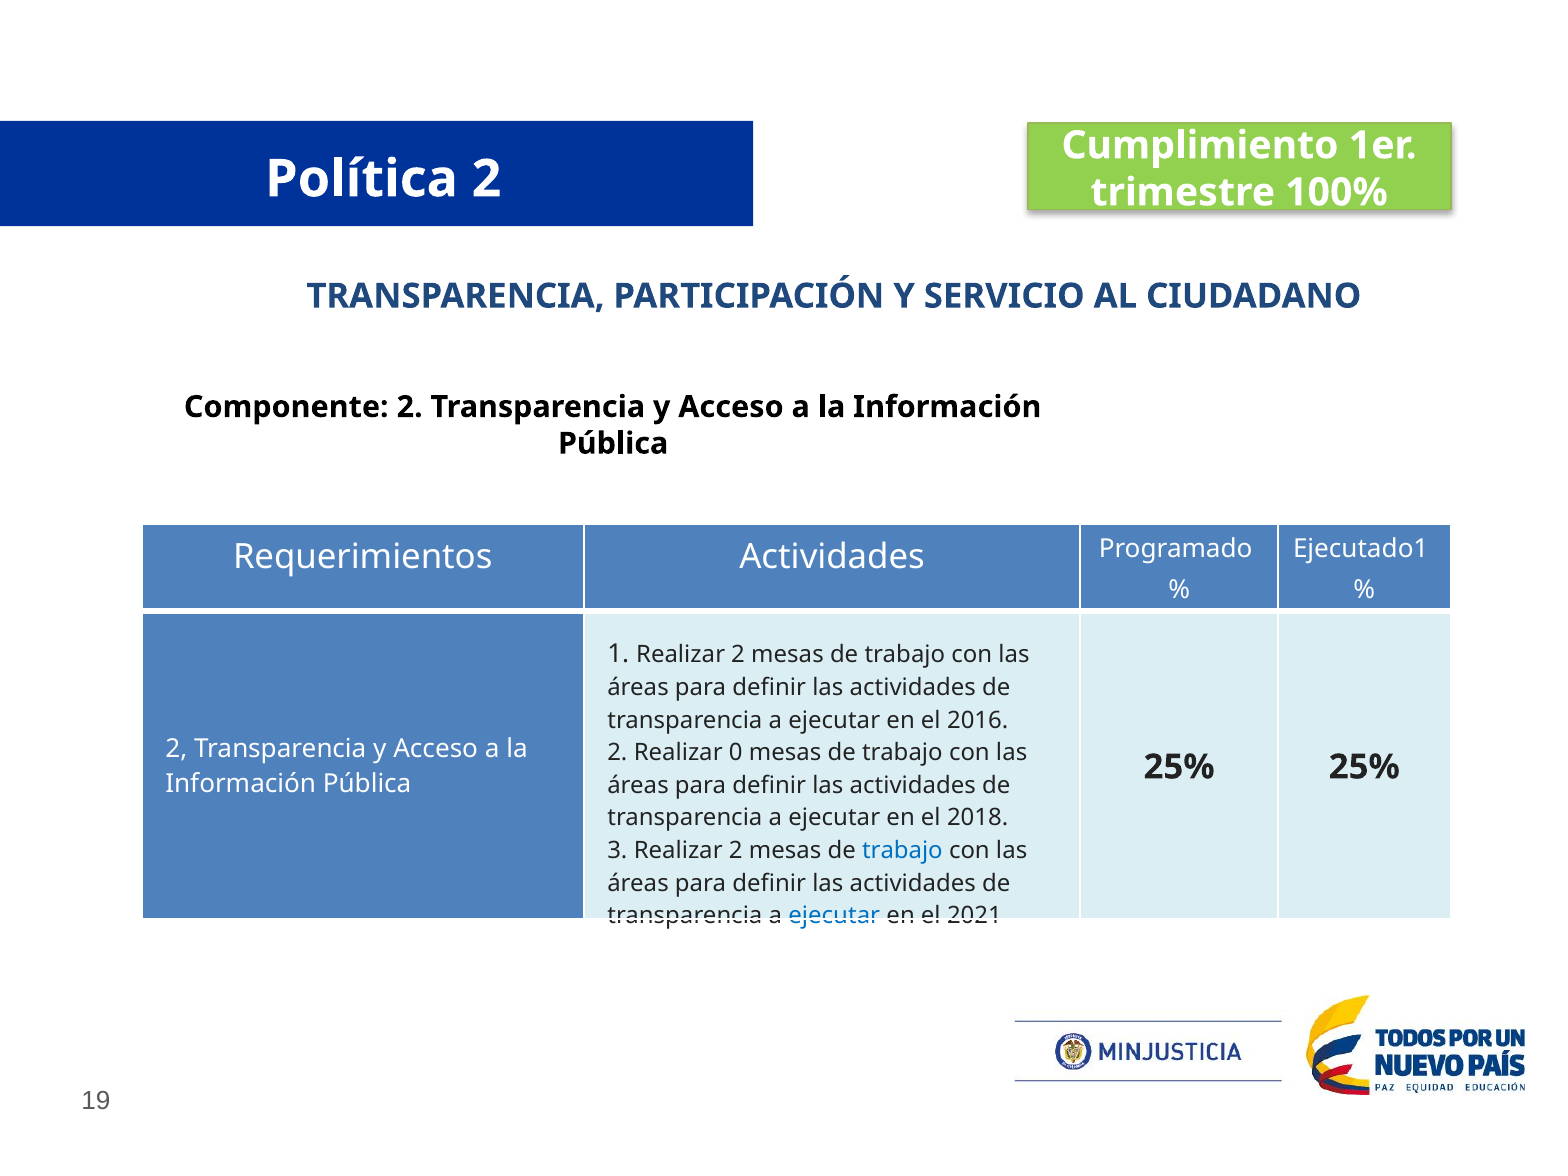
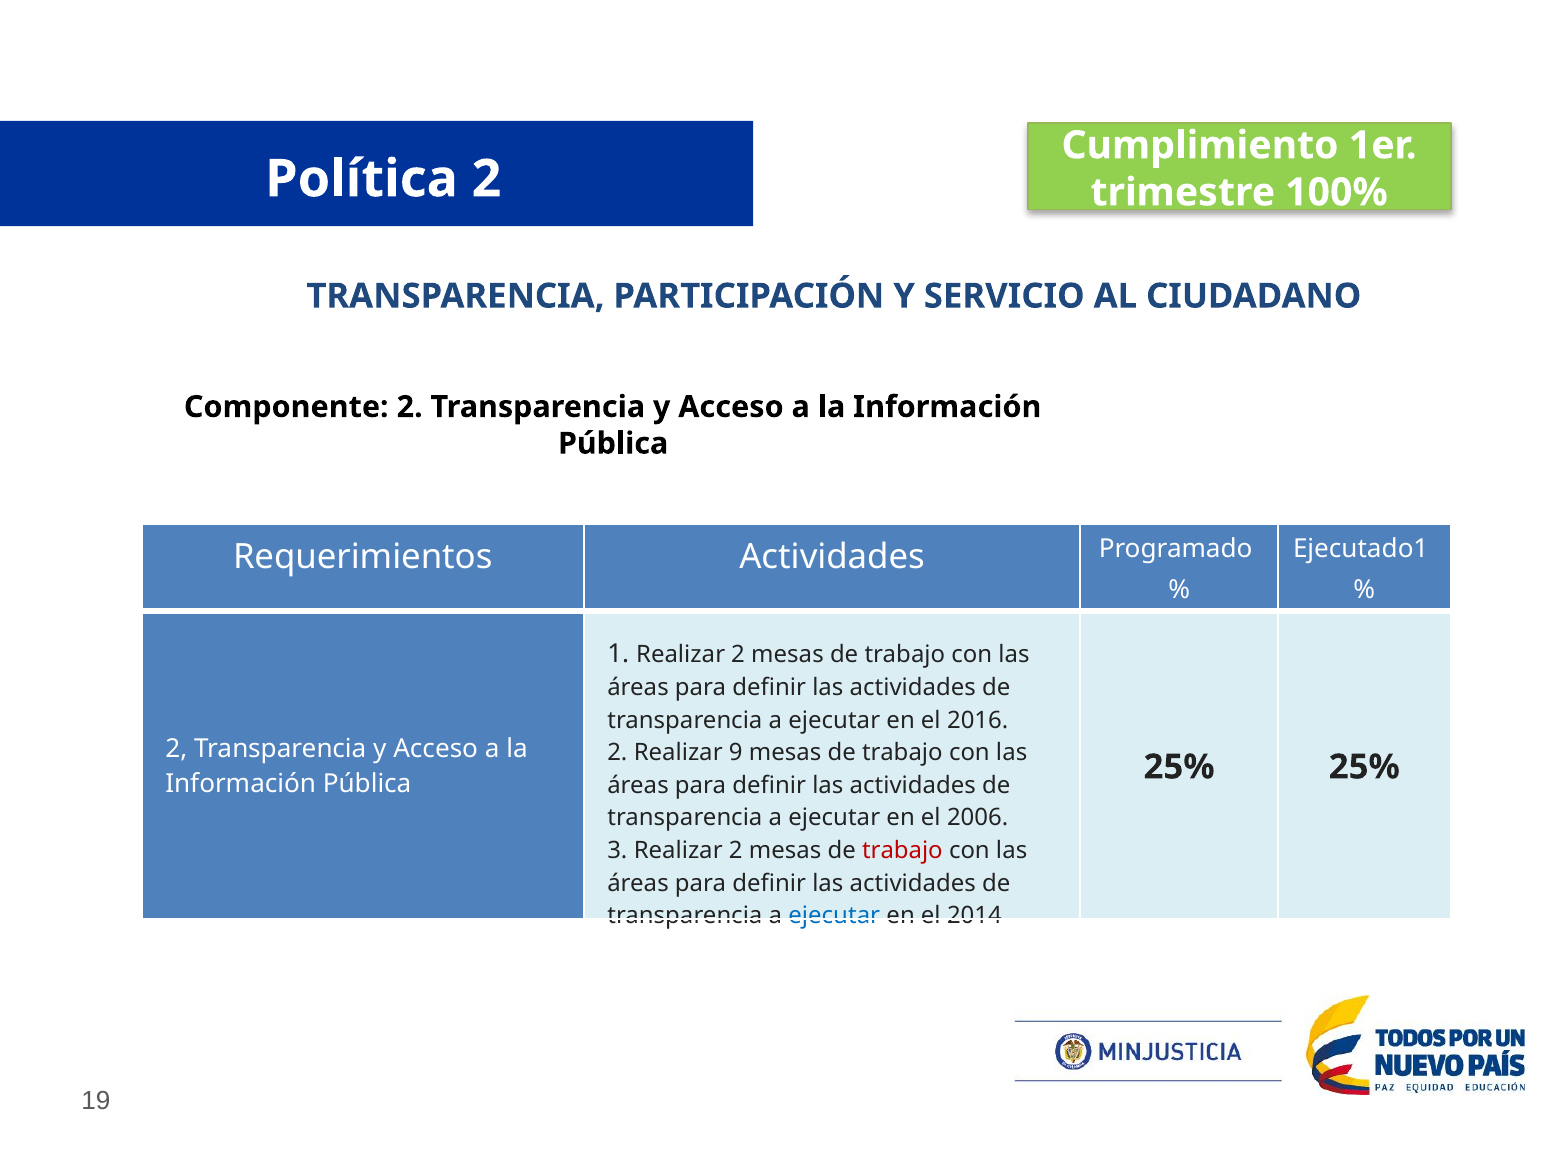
0: 0 -> 9 (736, 753)
2018: 2018 -> 2006 (978, 818)
trabajo colour: blue -> red (902, 851)
2021: 2021 -> 2014 (974, 916)
